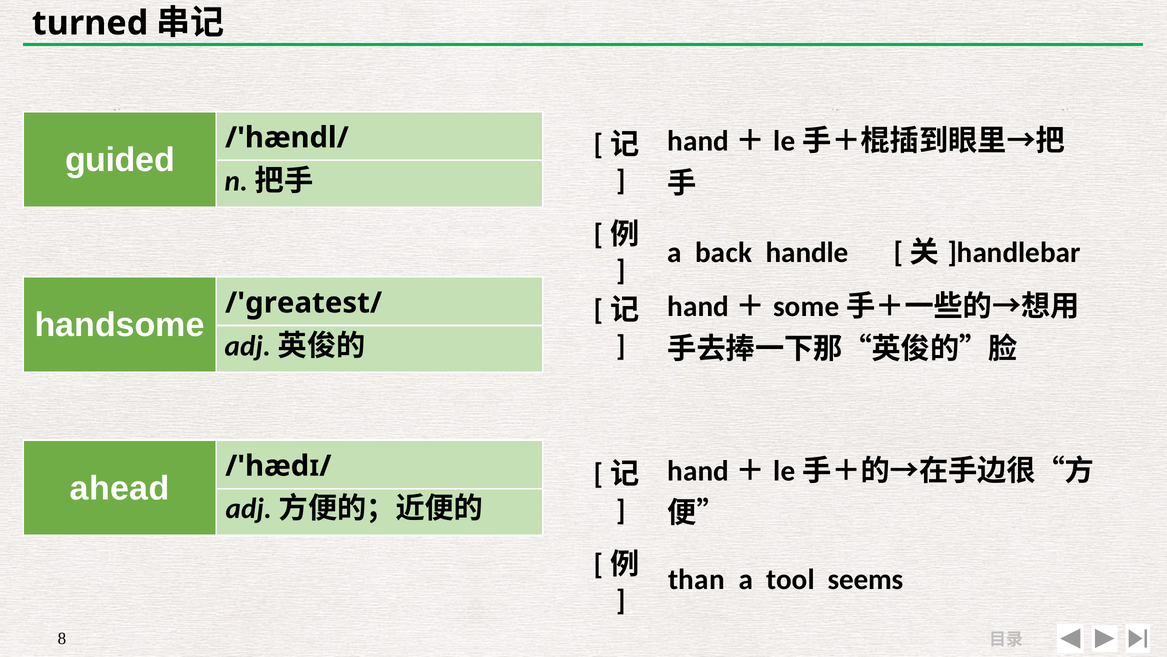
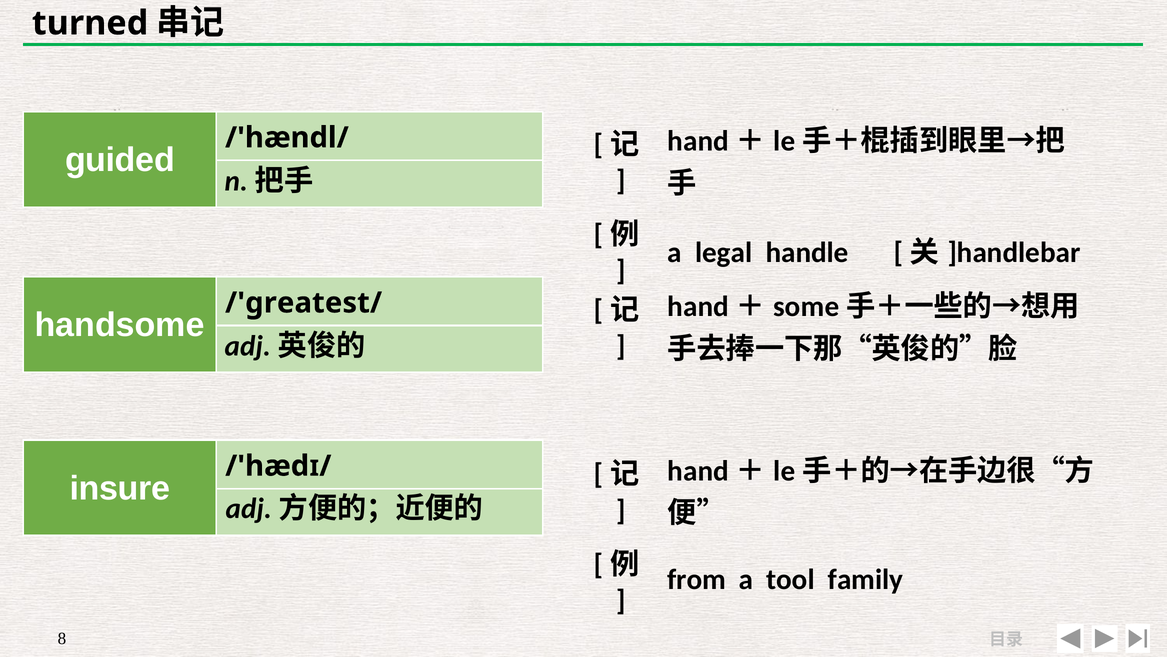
back: back -> legal (724, 252)
ahead: ahead -> insure (120, 488)
than: than -> from (697, 579)
seems: seems -> family (866, 579)
